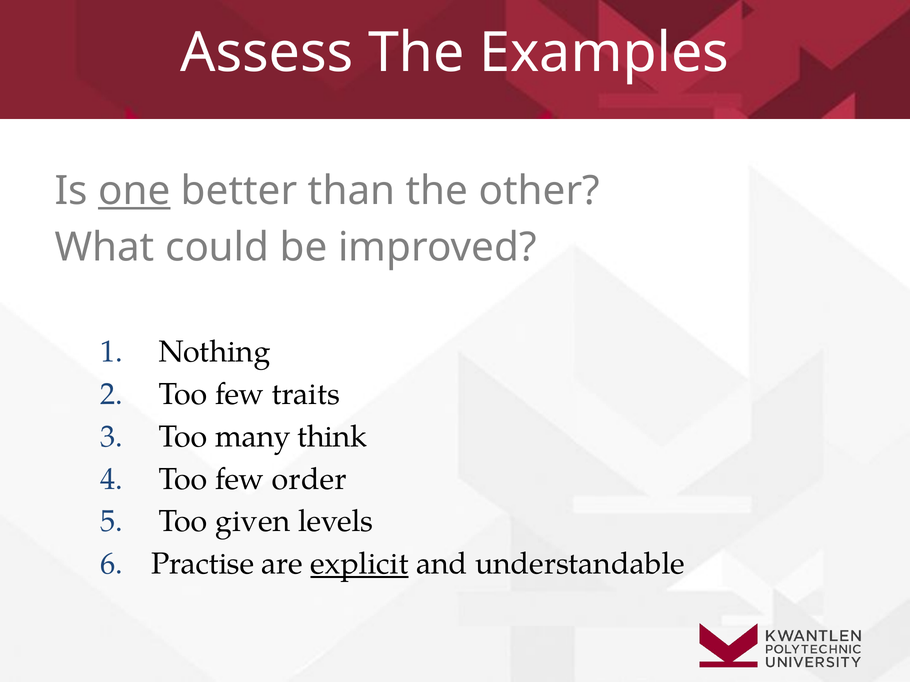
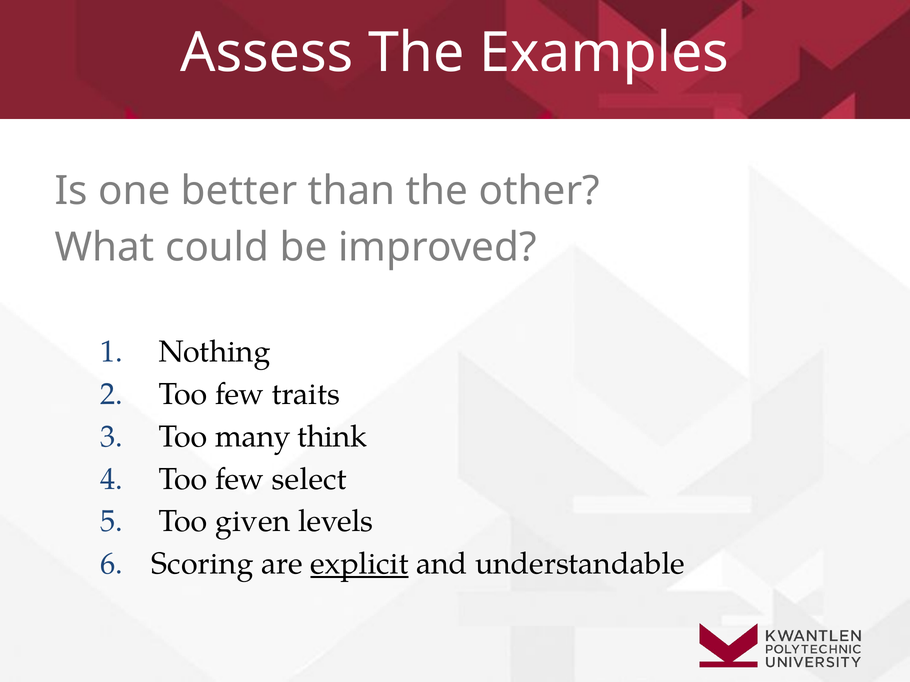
one underline: present -> none (134, 191)
order: order -> select (309, 479)
Practise: Practise -> Scoring (202, 564)
